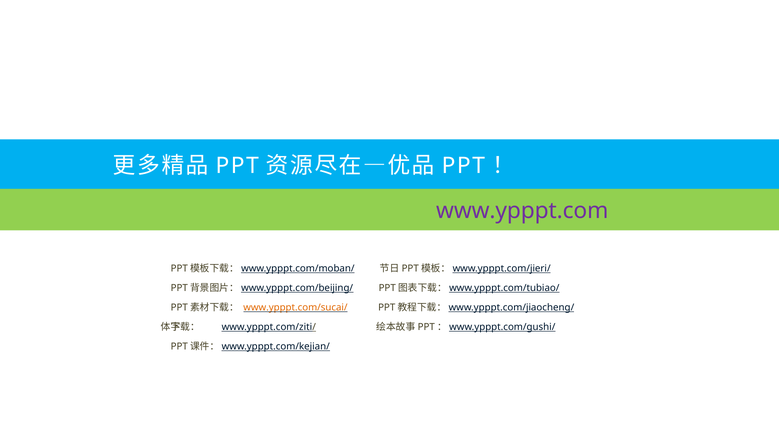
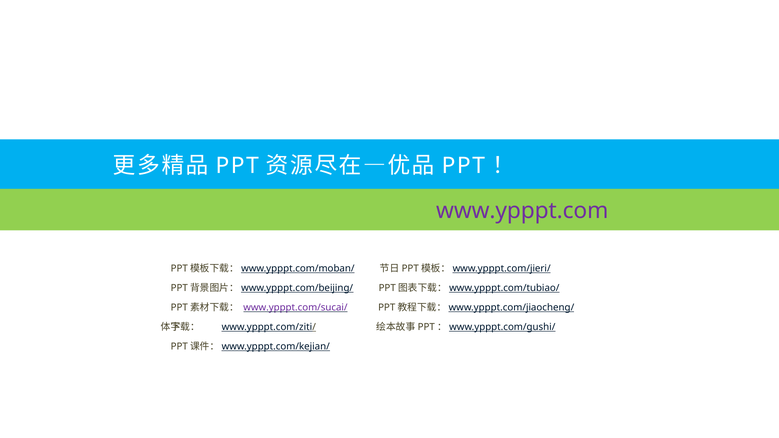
www.ypppt.com/sucai/ colour: orange -> purple (295, 308)
